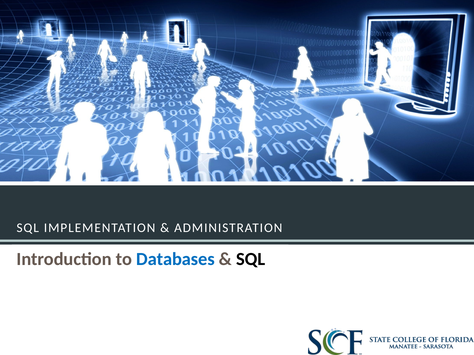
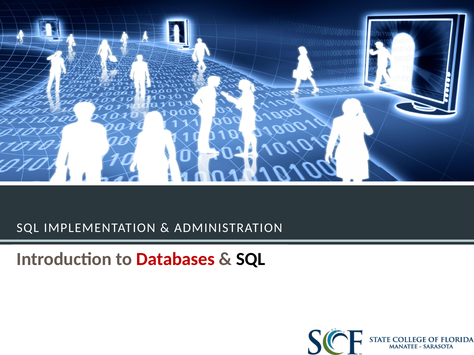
Databases colour: blue -> red (175, 260)
